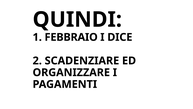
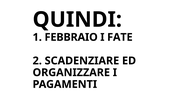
DICE: DICE -> FATE (120, 37)
